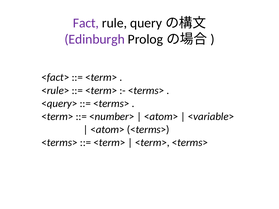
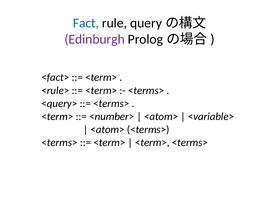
Fact colour: purple -> blue (86, 23)
